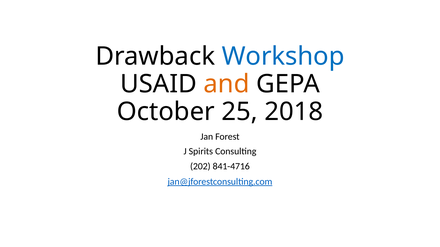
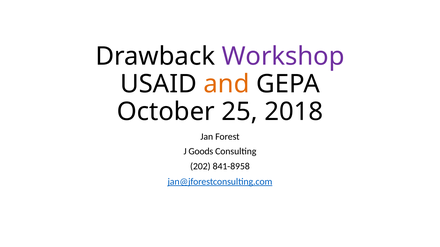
Workshop colour: blue -> purple (283, 56)
Spirits: Spirits -> Goods (201, 152)
841-4716: 841-4716 -> 841-8958 (231, 167)
